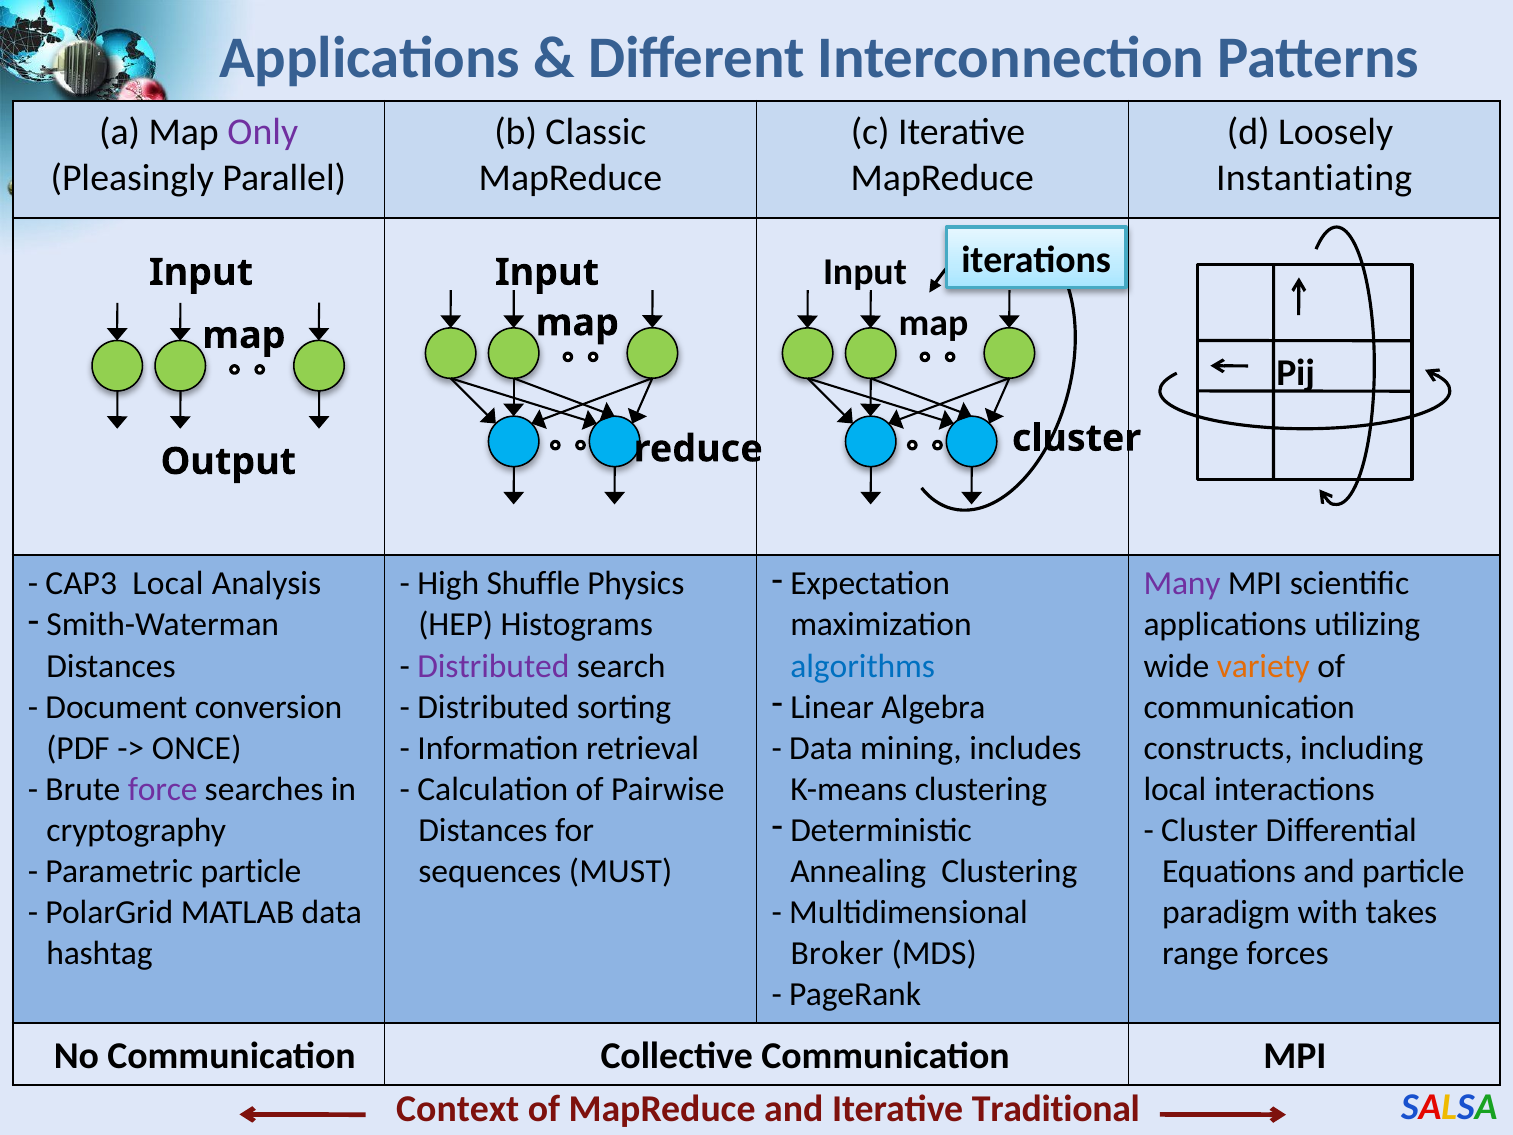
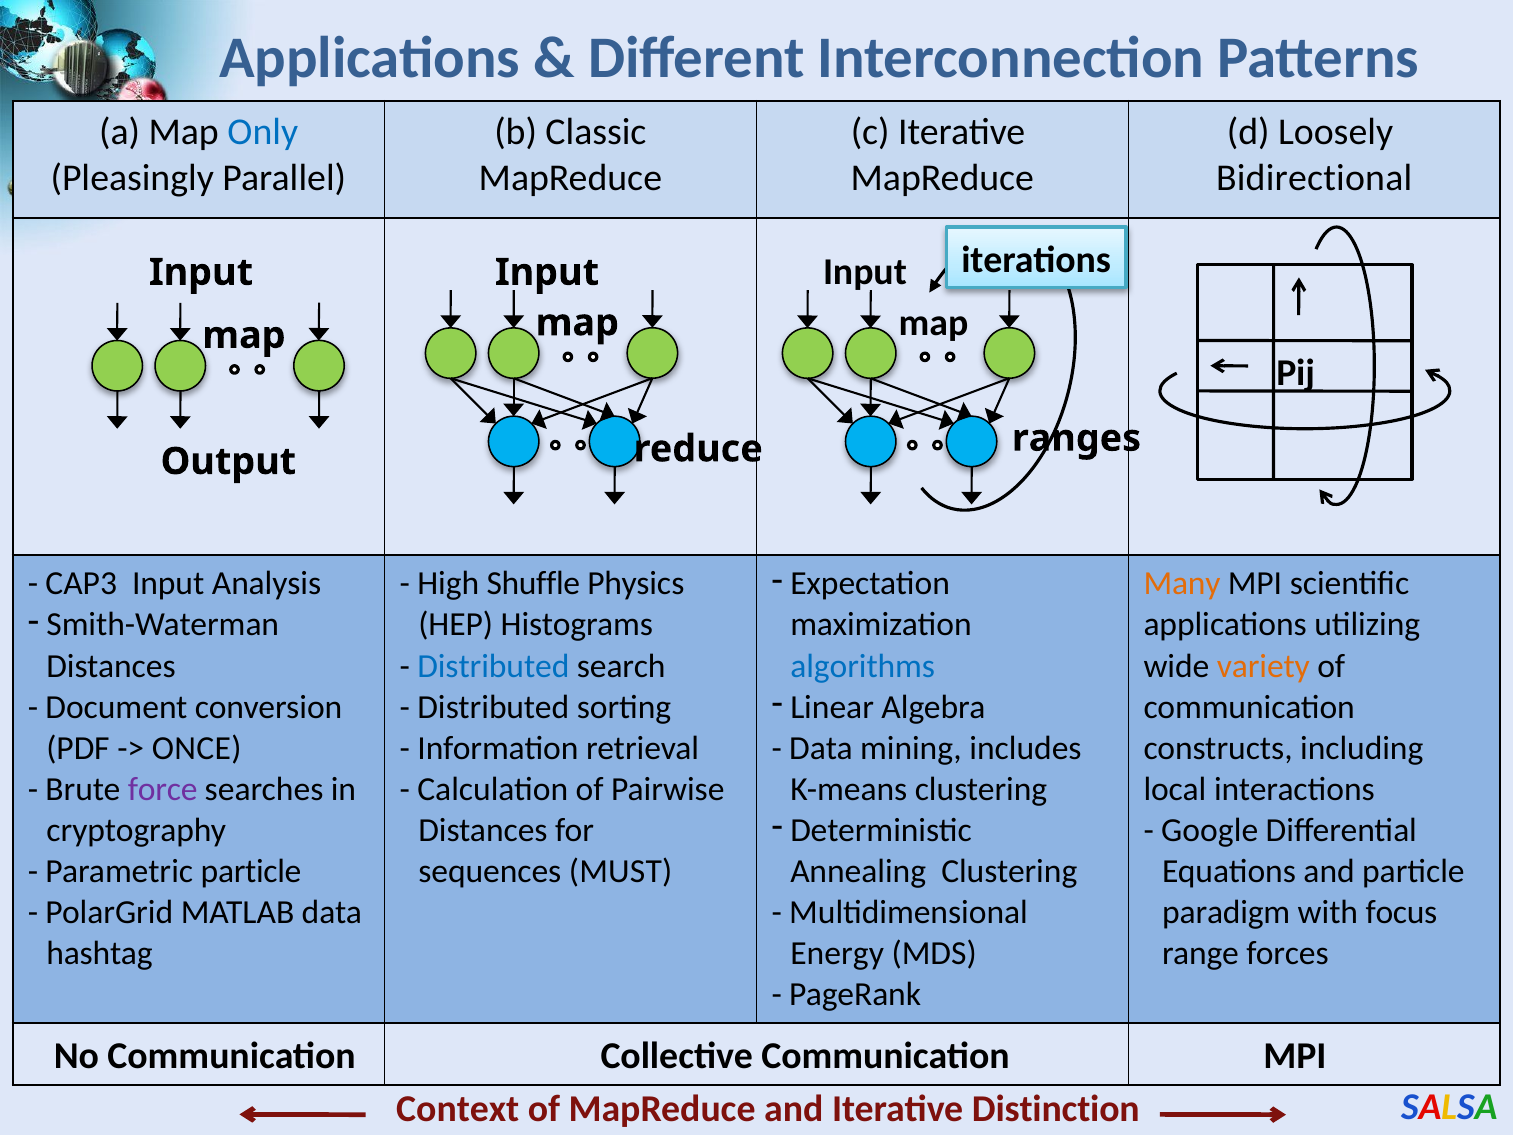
Only colour: purple -> blue (263, 132)
Instantiating: Instantiating -> Bidirectional (1314, 178)
cluster: cluster -> ranges (1077, 438)
CAP3 Local: Local -> Input (168, 584)
Many colour: purple -> orange (1182, 584)
Distributed colour: purple -> blue (493, 666)
Cluster: Cluster -> Google (1210, 830)
takes: takes -> focus (1401, 912)
Broker: Broker -> Energy (837, 954)
Traditional: Traditional -> Distinction (1056, 1109)
